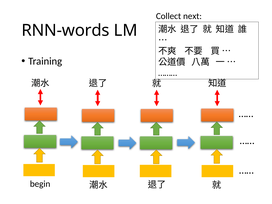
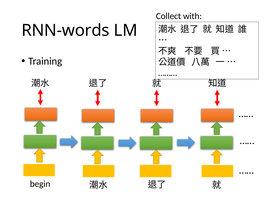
next: next -> with (192, 16)
